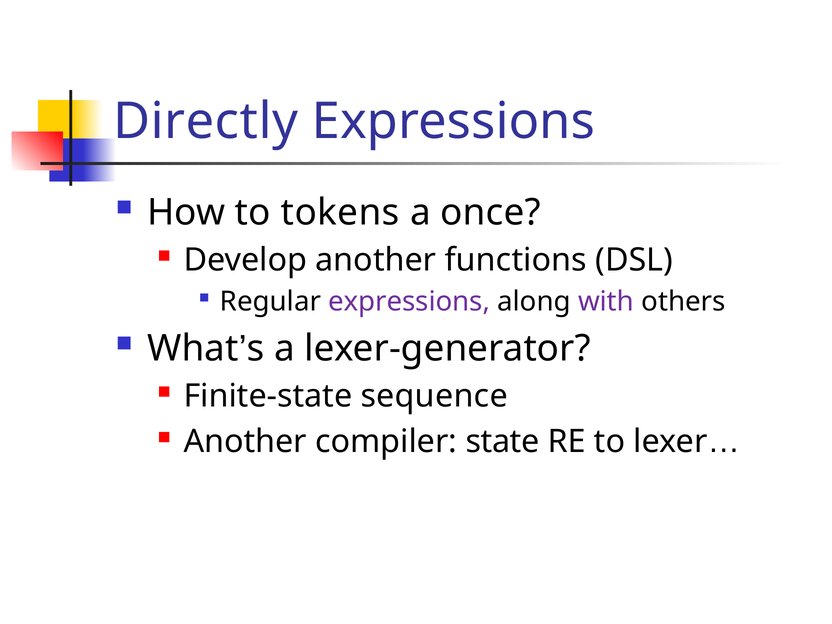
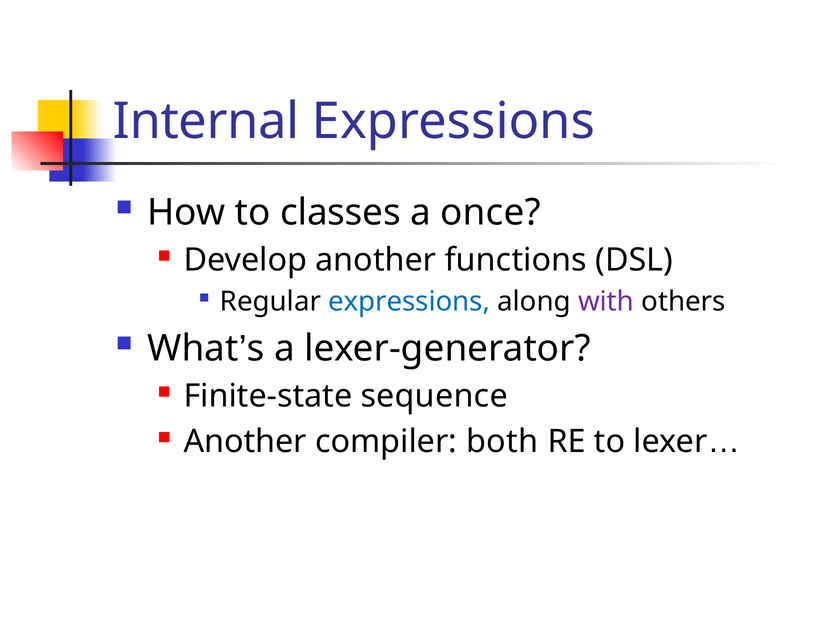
Directly: Directly -> Internal (206, 121)
tokens: tokens -> classes (340, 213)
expressions colour: purple -> blue (409, 302)
state: state -> both (502, 442)
